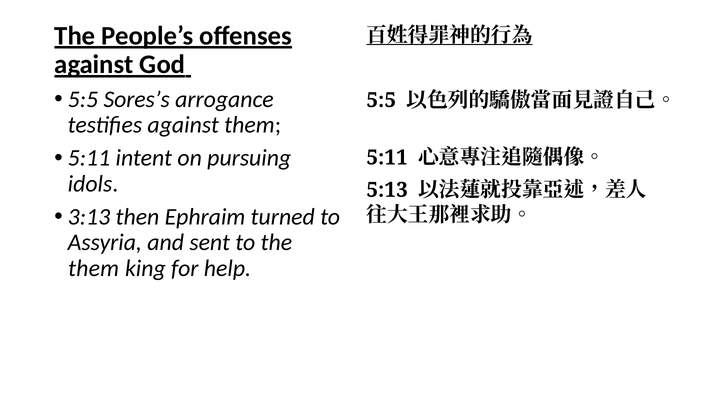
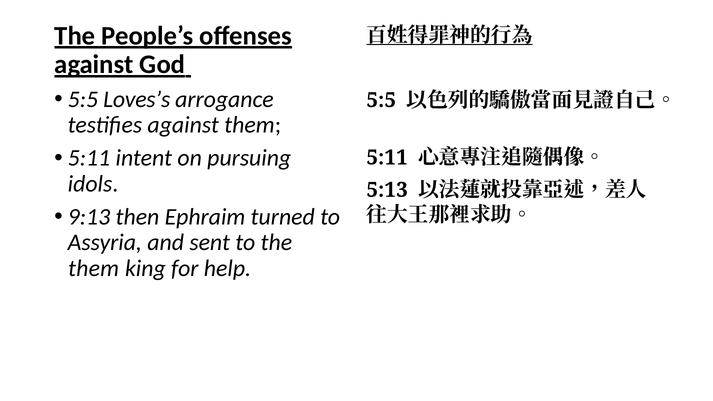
Sores’s: Sores’s -> Loves’s (137, 99)
3:13: 3:13 -> 9:13 (89, 217)
